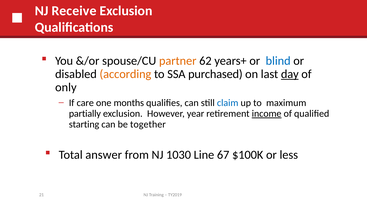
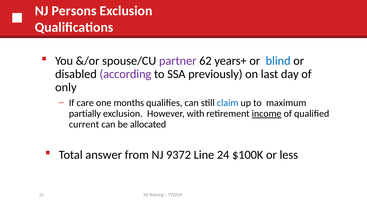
Receive: Receive -> Persons (74, 11)
partner colour: orange -> purple (178, 61)
according colour: orange -> purple (125, 74)
purchased: purchased -> previously (215, 74)
day underline: present -> none (290, 74)
year: year -> with (196, 113)
starting: starting -> current (84, 124)
together: together -> allocated (148, 124)
1030: 1030 -> 9372 (179, 155)
67: 67 -> 24 (223, 155)
